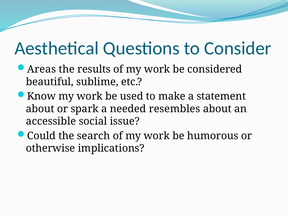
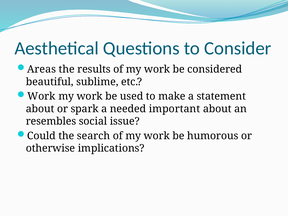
Know: Know -> Work (41, 96)
resembles: resembles -> important (174, 109)
accessible: accessible -> resembles (51, 121)
